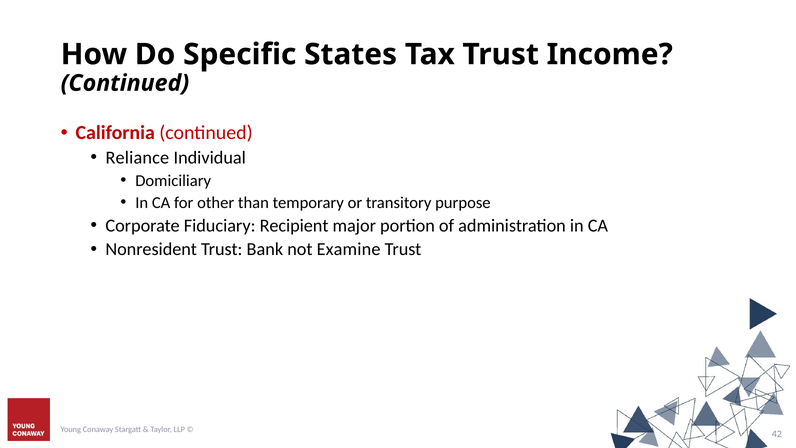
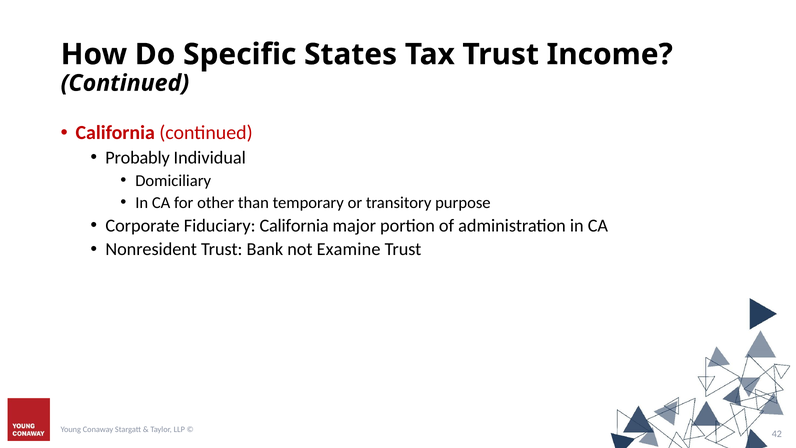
Reliance: Reliance -> Probably (138, 158)
Fiduciary Recipient: Recipient -> California (294, 225)
